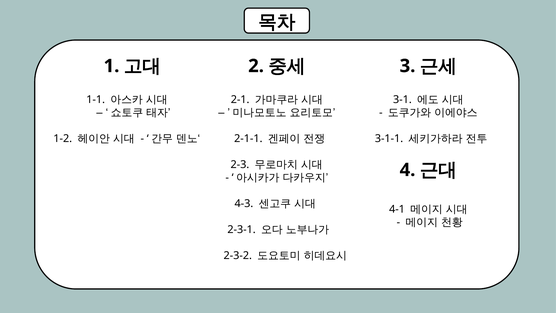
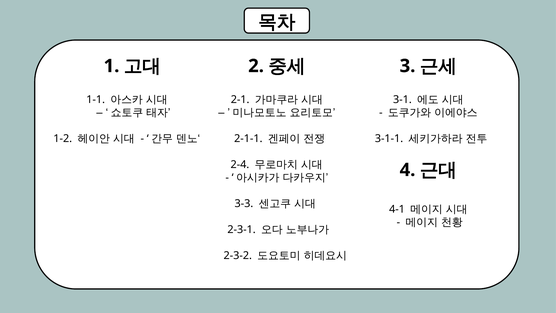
2-3: 2-3 -> 2-4 (240, 165)
4-3: 4-3 -> 3-3 (244, 204)
